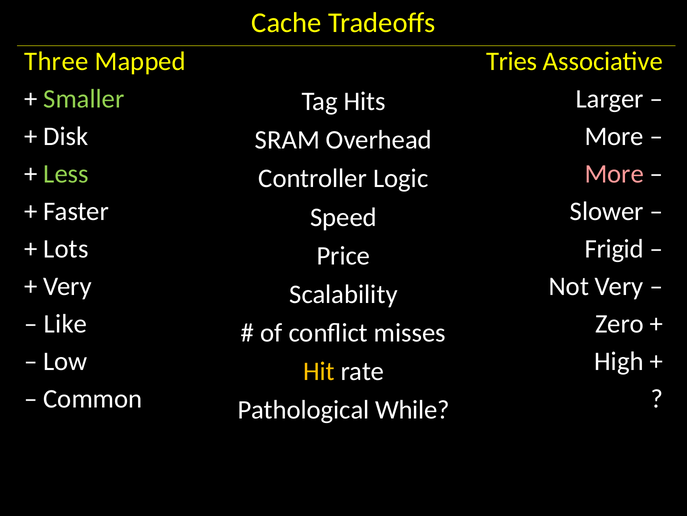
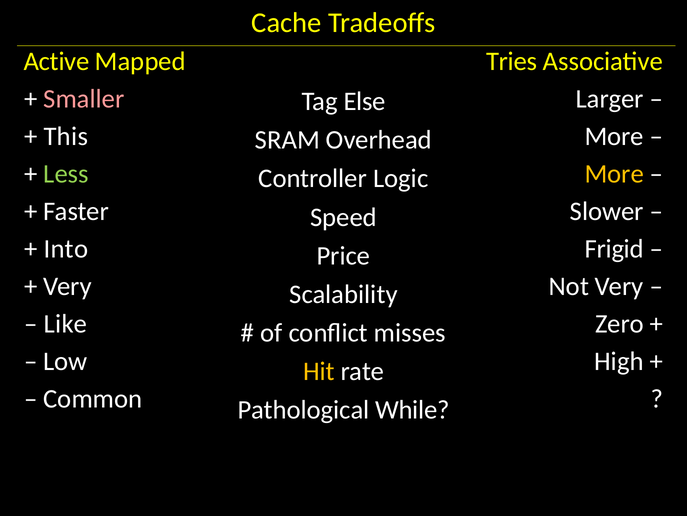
Three: Three -> Active (57, 61)
Smaller colour: light green -> pink (84, 99)
Hits: Hits -> Else (365, 101)
Disk: Disk -> This (66, 136)
More colour: pink -> yellow (614, 174)
Lots: Lots -> Into (66, 249)
